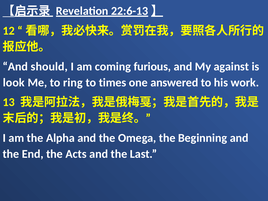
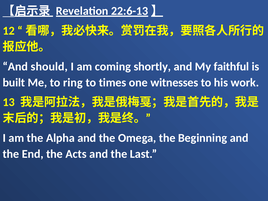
furious: furious -> shortly (152, 66)
against: against -> faithful (231, 66)
look: look -> built (14, 83)
answered: answered -> witnesses (174, 83)
